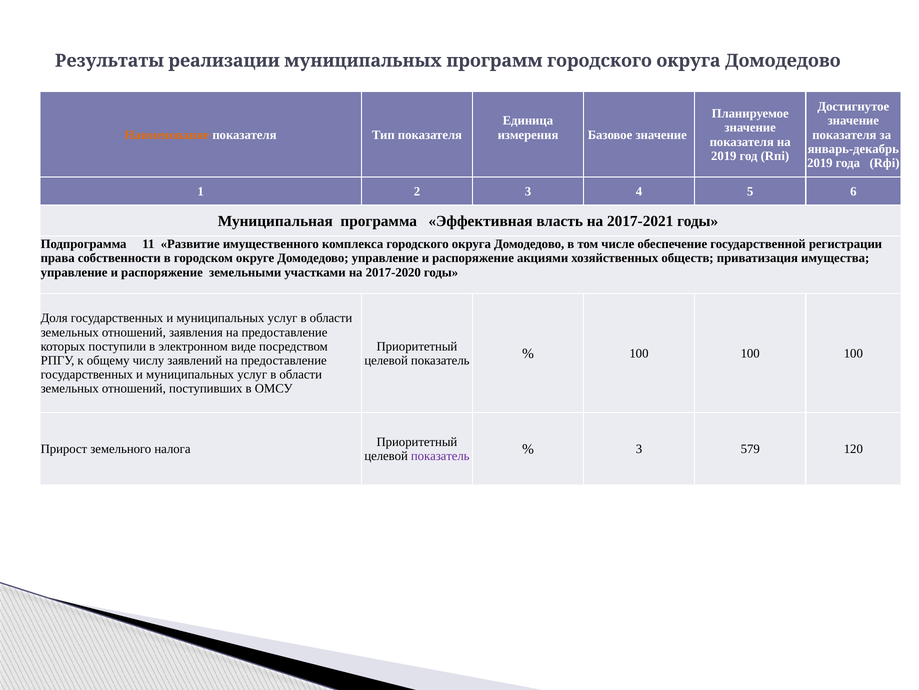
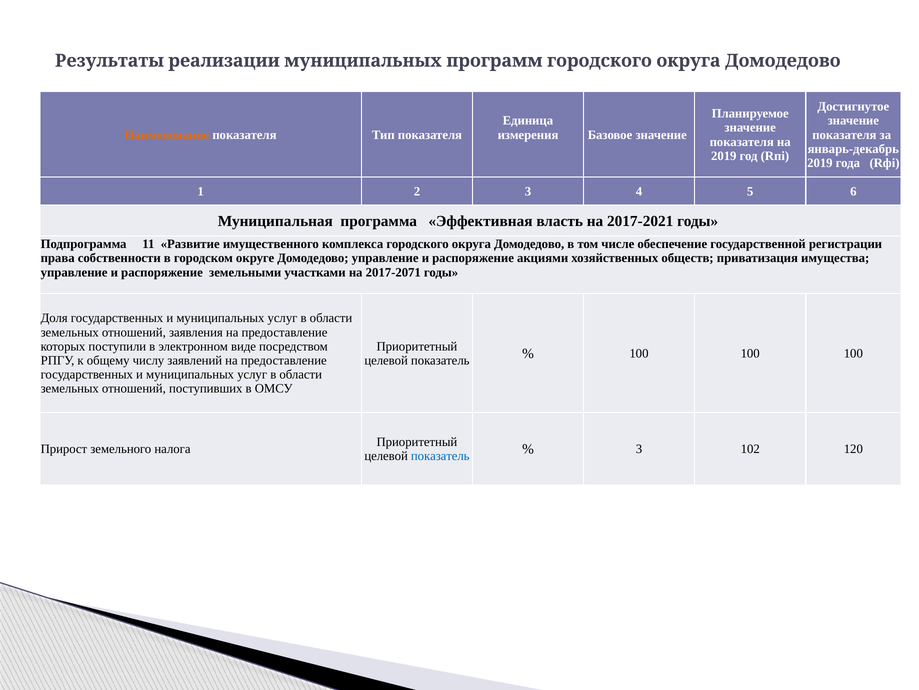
2017-2020: 2017-2020 -> 2017-2071 (393, 272)
показатель colour: purple -> blue (440, 456)
579: 579 -> 102 (750, 449)
